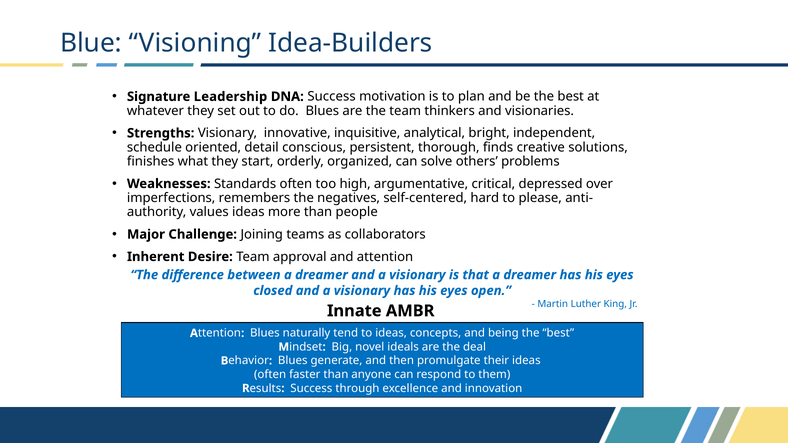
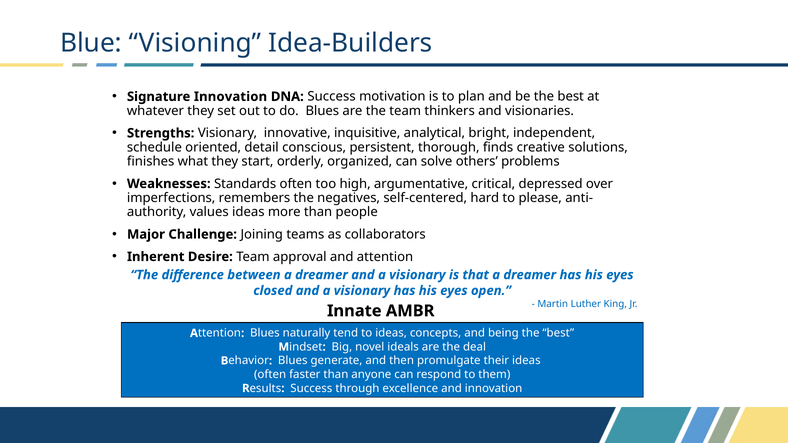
Signature Leadership: Leadership -> Innovation (230, 97)
